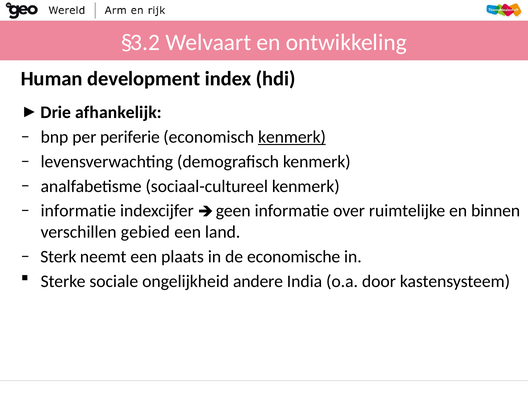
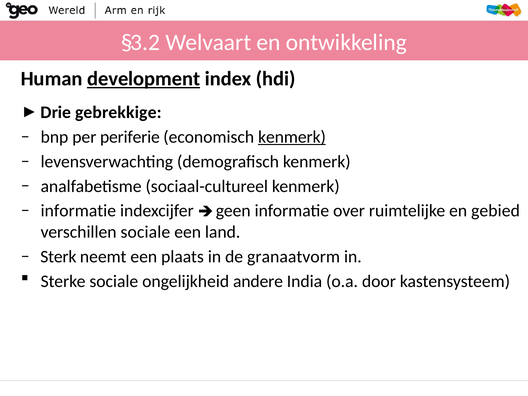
development underline: none -> present (144, 79)
afhankelijk: afhankelijk -> gebrekkige (118, 112)
binnen: binnen -> gebied (495, 211)
verschillen gebied: gebied -> sociale (145, 232)
economische: economische -> granaatvorm (294, 257)
